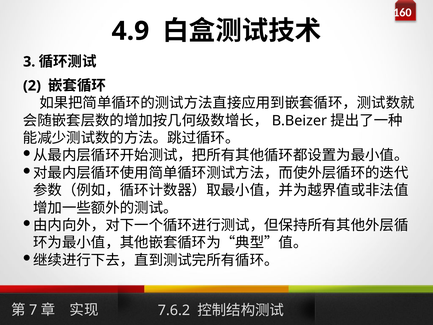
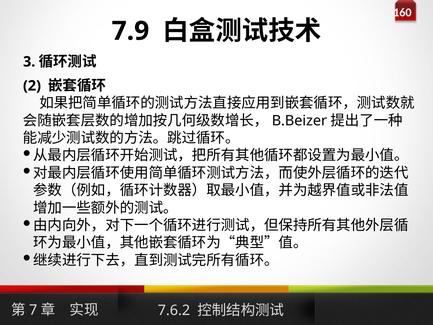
4.9: 4.9 -> 7.9 (130, 31)
